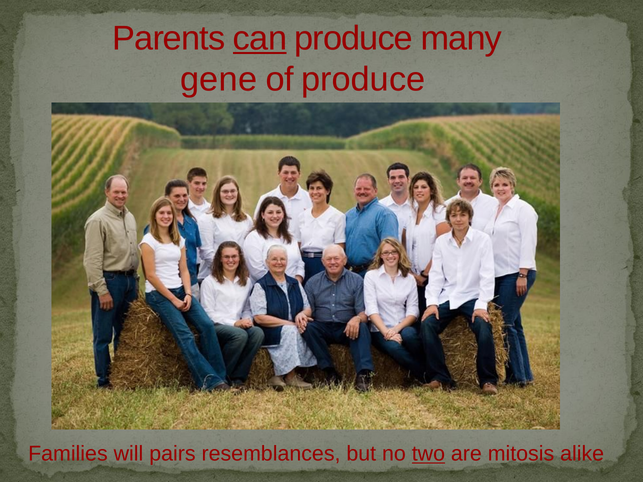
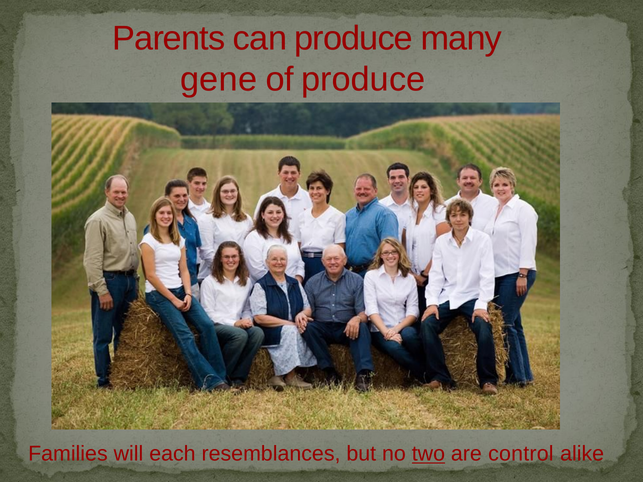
can underline: present -> none (260, 38)
pairs: pairs -> each (172, 454)
mitosis: mitosis -> control (521, 454)
